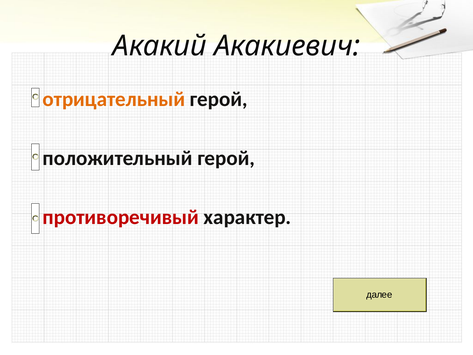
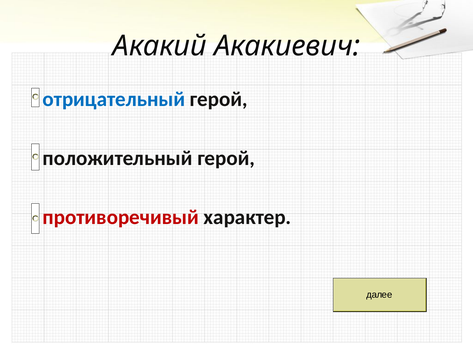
отрицательный colour: orange -> blue (114, 99)
